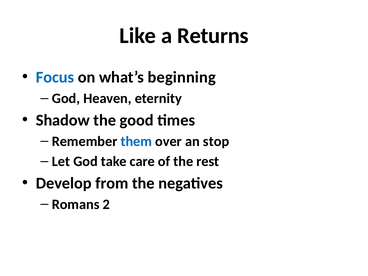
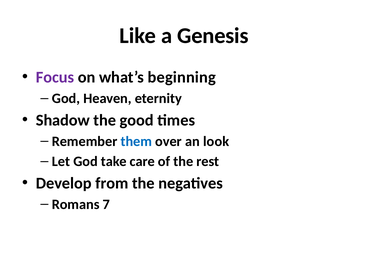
Returns: Returns -> Genesis (213, 36)
Focus colour: blue -> purple (55, 77)
stop: stop -> look (216, 141)
2: 2 -> 7 (106, 204)
